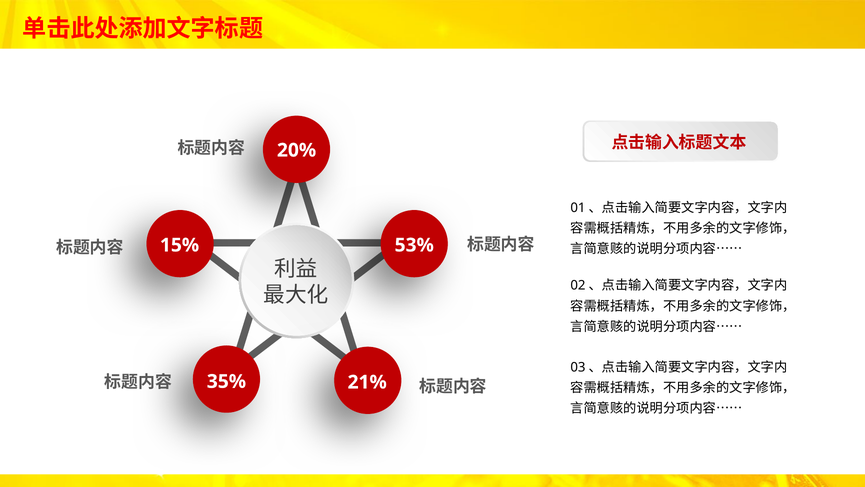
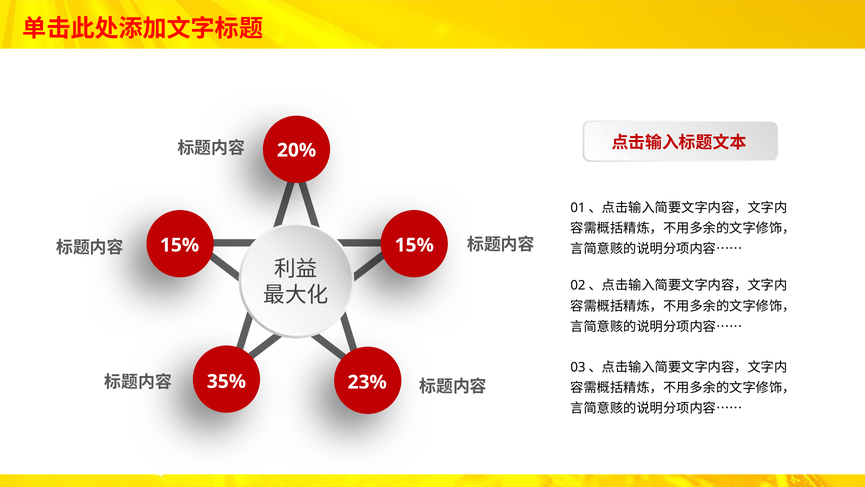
15% 53%: 53% -> 15% (414, 245)
21%: 21% -> 23% (367, 382)
